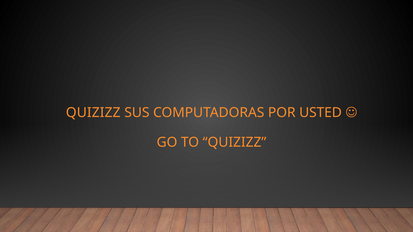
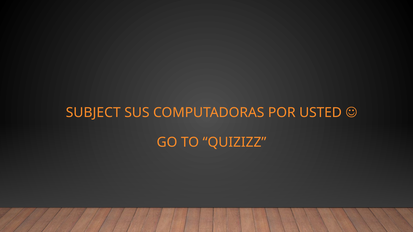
QUIZIZZ: QUIZIZZ -> SUBJECT (93, 113)
